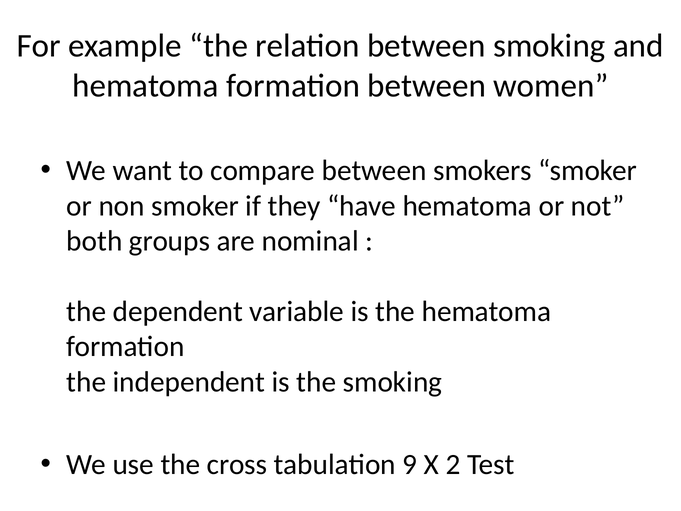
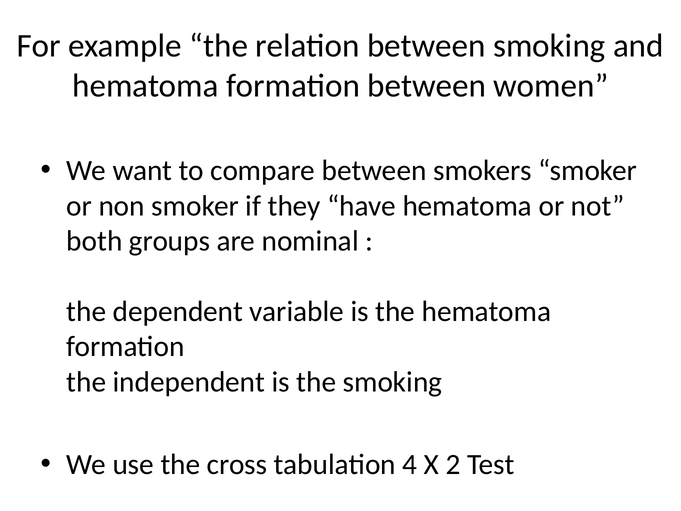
9: 9 -> 4 (410, 464)
